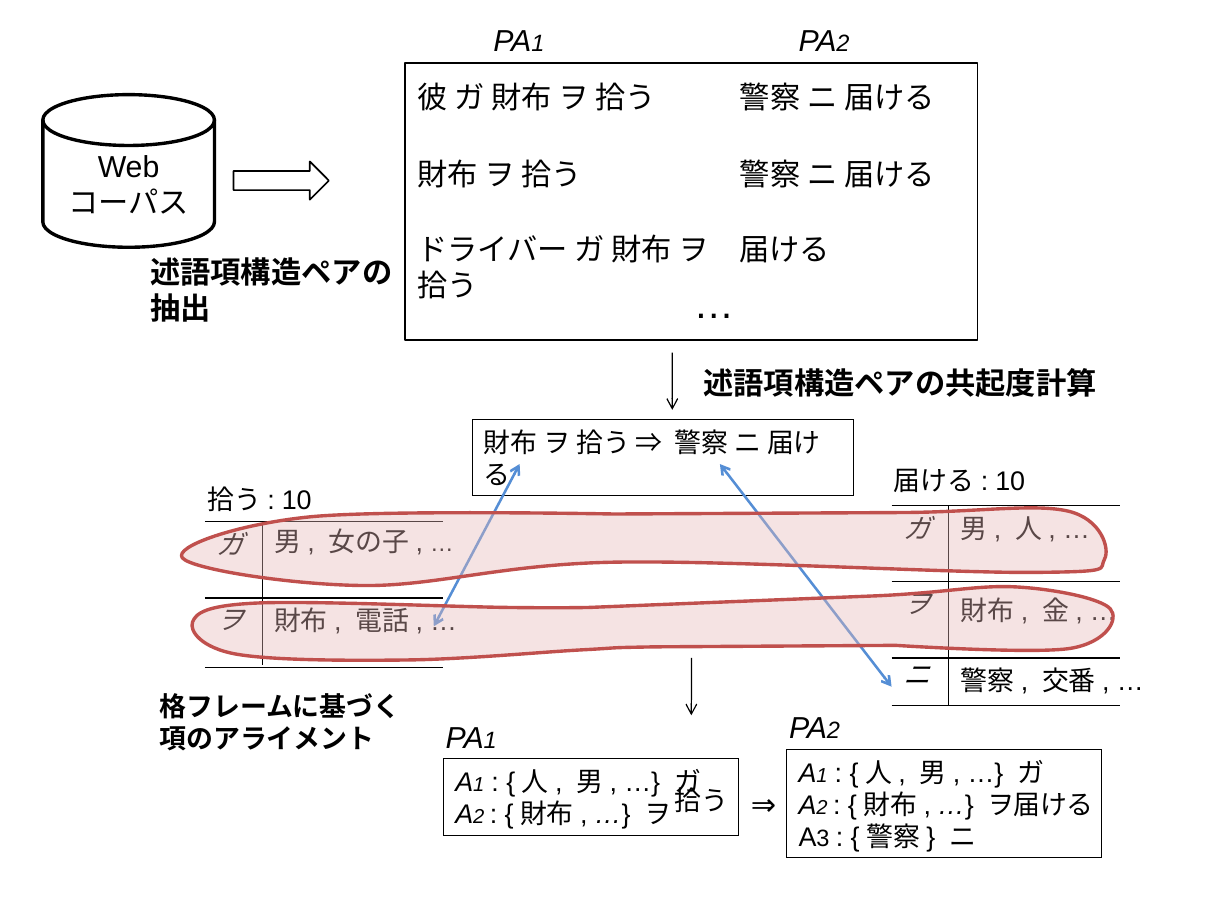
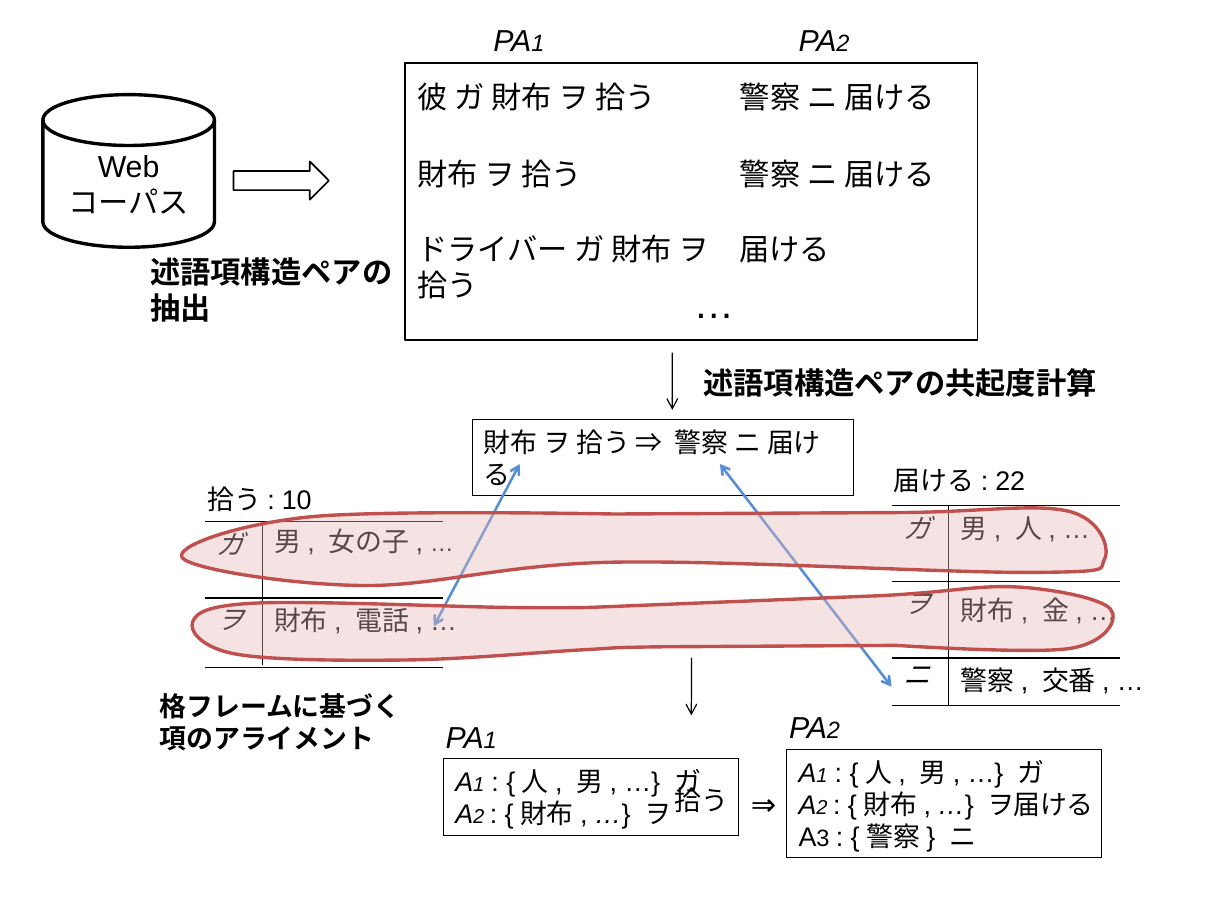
10: 10 -> 22 (1010, 481)
